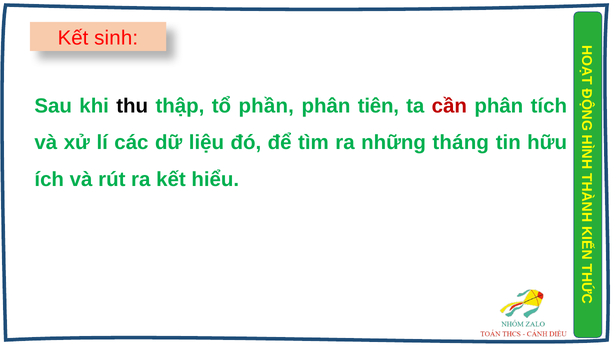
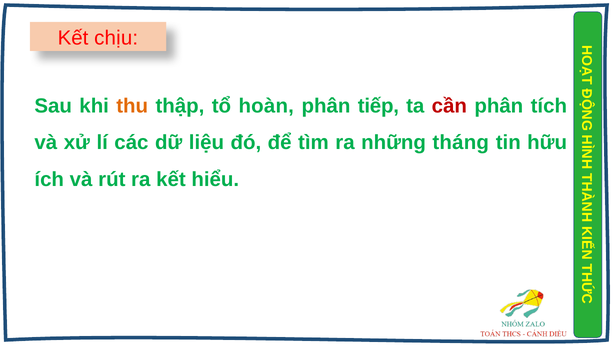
sinh: sinh -> chịu (116, 38)
thu colour: black -> orange (132, 106)
phần: phần -> hoàn (266, 106)
tiên: tiên -> tiếp (378, 106)
